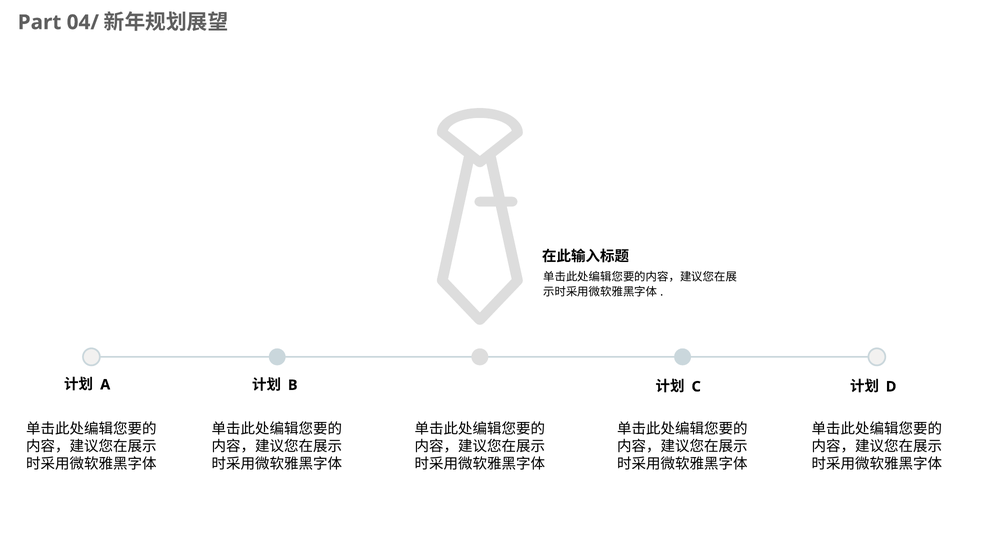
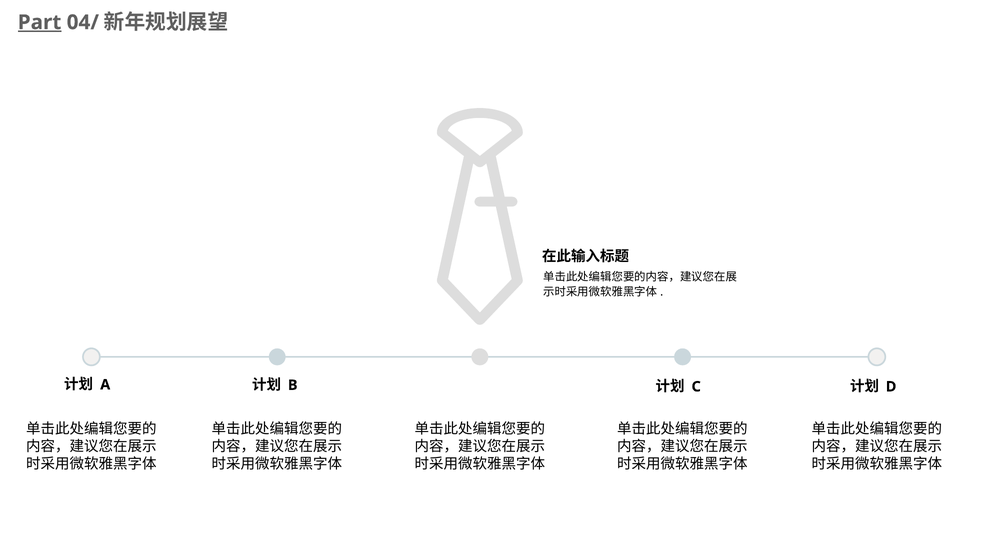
Part underline: none -> present (40, 22)
